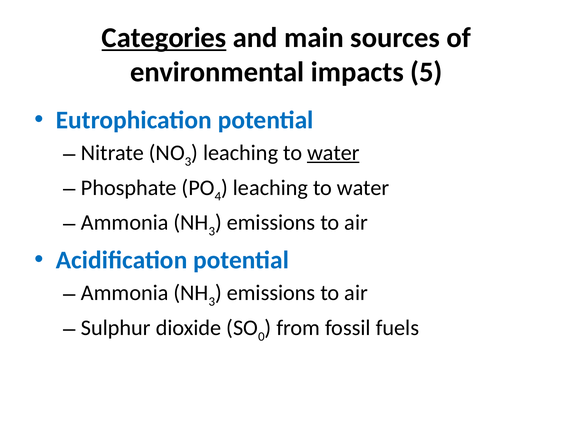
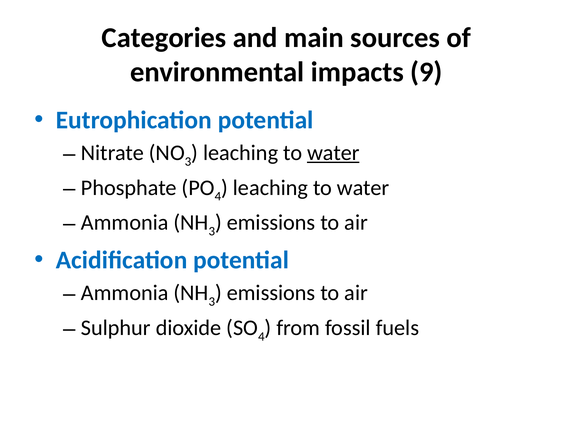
Categories underline: present -> none (164, 38)
5: 5 -> 9 (426, 72)
0: 0 -> 4 (261, 337)
